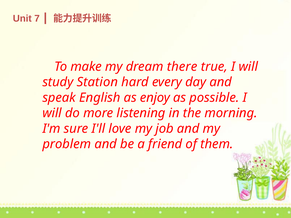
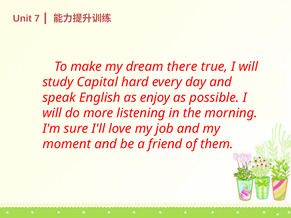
Station: Station -> Capital (97, 82)
problem: problem -> moment (67, 144)
